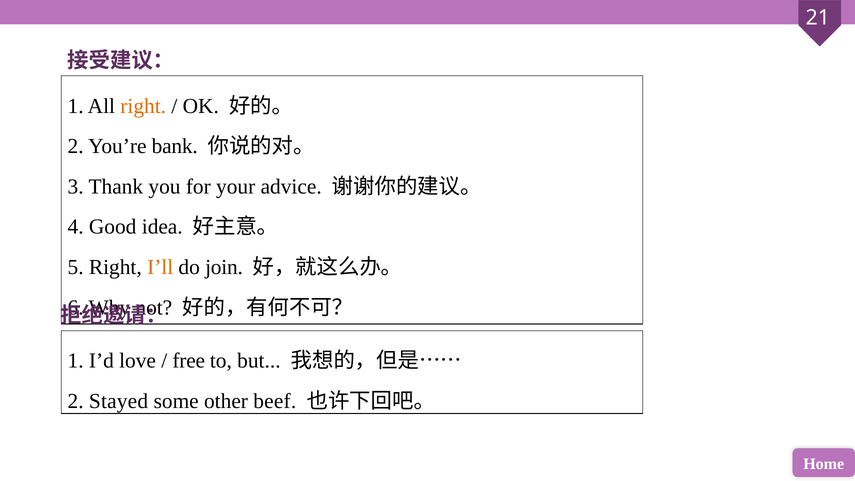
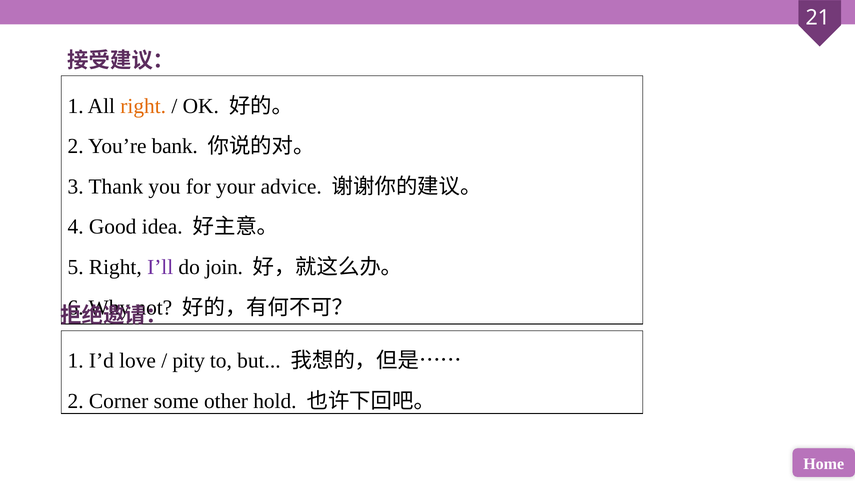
I’ll colour: orange -> purple (160, 267)
free: free -> pity (189, 361)
Stayed: Stayed -> Corner (119, 401)
beef: beef -> hold (275, 401)
